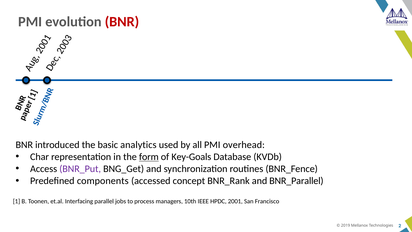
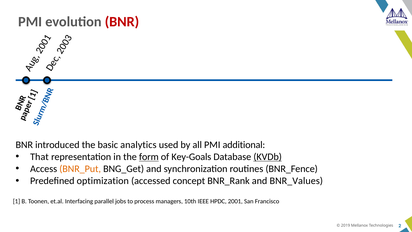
overhead: overhead -> additional (244, 145)
Char: Char -> That (39, 157)
KVDb underline: none -> present (268, 157)
BNR_Put colour: purple -> orange (80, 169)
components: components -> optimization (103, 181)
BNR_Parallel: BNR_Parallel -> BNR_Values (296, 181)
